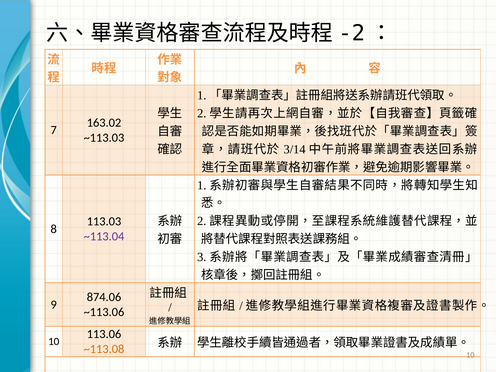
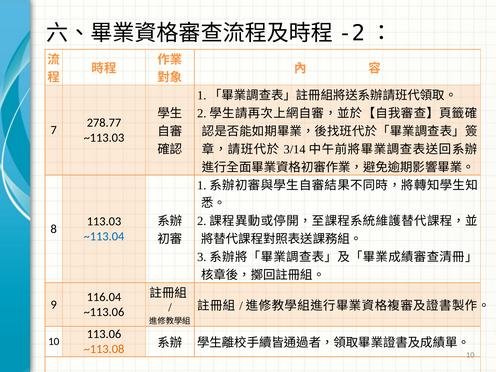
163.02: 163.02 -> 278.77 (104, 123)
~113.04 colour: purple -> blue (104, 237)
874.06: 874.06 -> 116.04 (104, 297)
